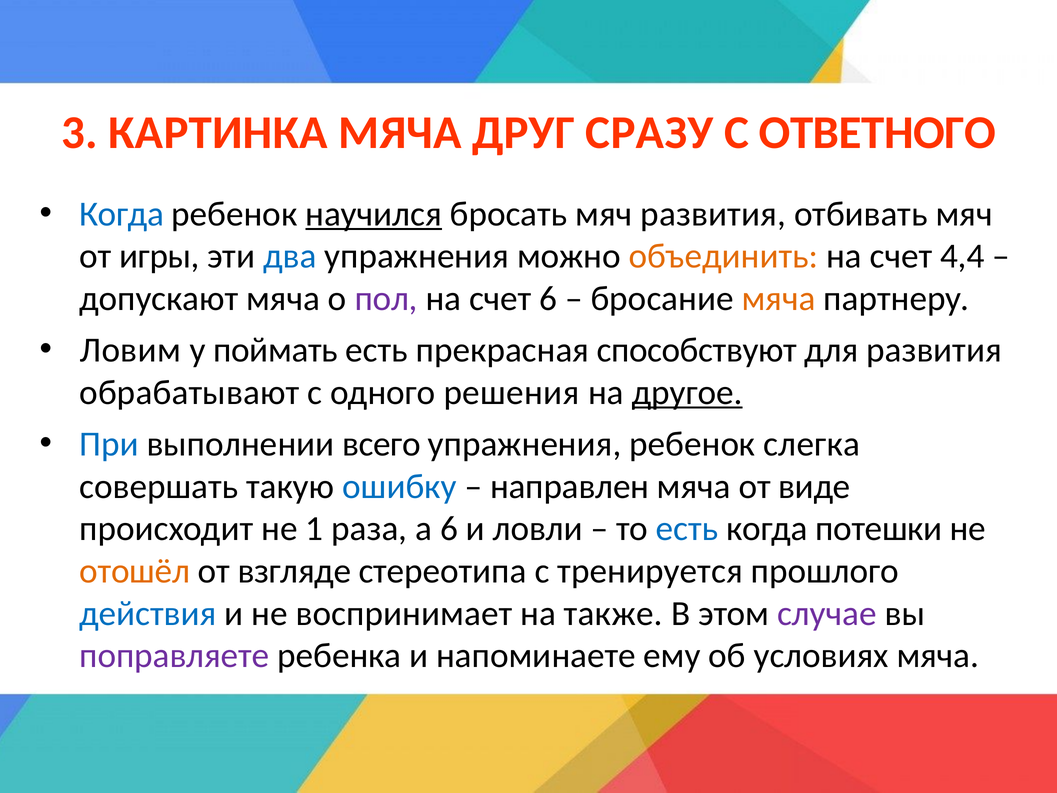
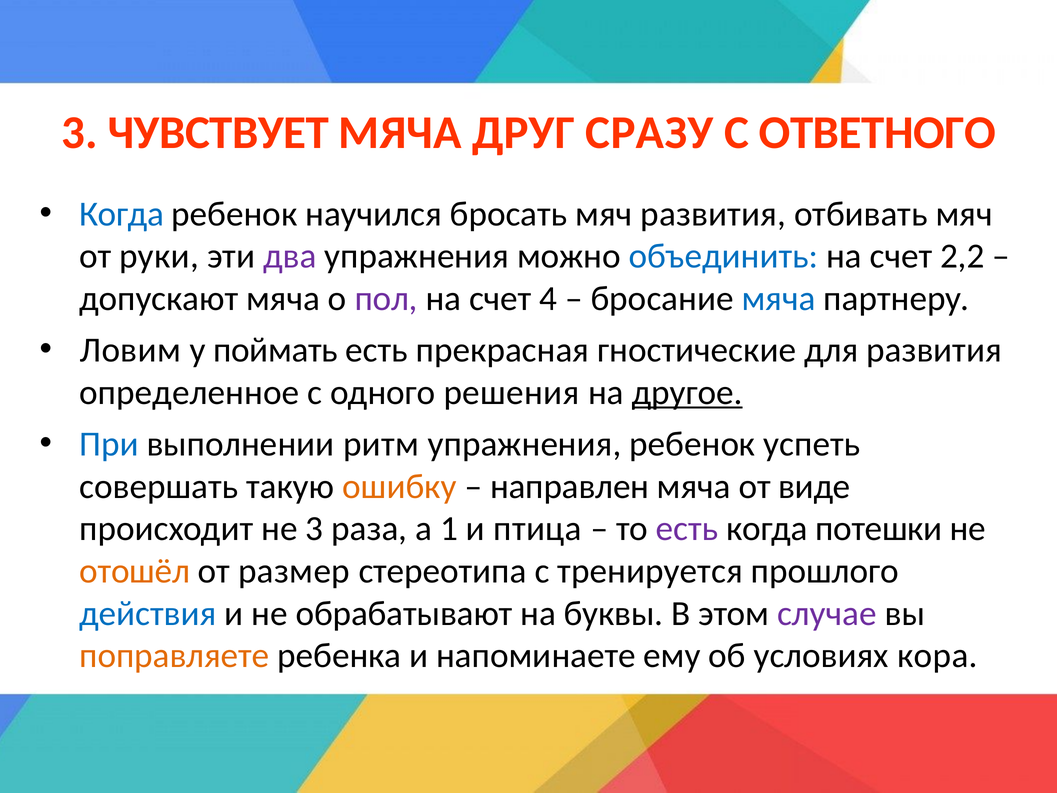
КАРТИНКА: КАРТИНКА -> ЧУВСТВУЕТ (218, 133)
научился underline: present -> none (374, 214)
игры: игры -> руки (159, 256)
два colour: blue -> purple (290, 256)
объединить colour: orange -> blue (723, 256)
4,4: 4,4 -> 2,2 (962, 256)
счет 6: 6 -> 4 (548, 298)
мяча colour: orange -> blue (779, 298)
способствуют: способствуют -> гностические (697, 350)
обрабатывают: обрабатывают -> определенное (189, 392)
всего: всего -> ритм (381, 444)
слегка: слегка -> успеть (812, 444)
ошибку colour: blue -> orange (399, 486)
не 1: 1 -> 3 (314, 529)
а 6: 6 -> 1 (449, 529)
ловли: ловли -> птица (538, 529)
есть colour: blue -> purple (687, 529)
взгляде: взгляде -> размер (294, 571)
воспринимает: воспринимает -> обрабатывают (404, 613)
также: также -> буквы (614, 613)
поправляете colour: purple -> orange (174, 655)
условиях мяча: мяча -> кора (938, 655)
